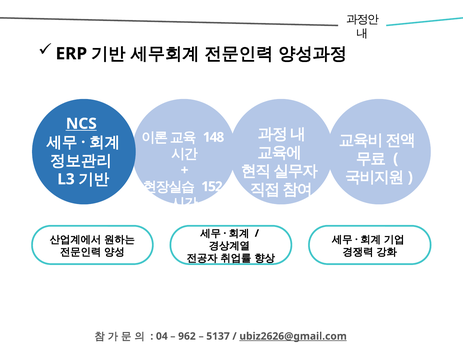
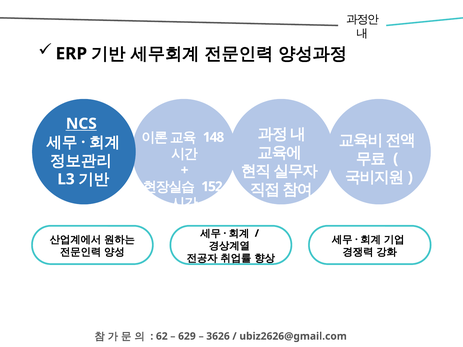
04: 04 -> 62 (162, 336)
962: 962 -> 629 (187, 336)
5137: 5137 -> 3626 (218, 336)
ubiz2626@gmail.com underline: present -> none (293, 336)
